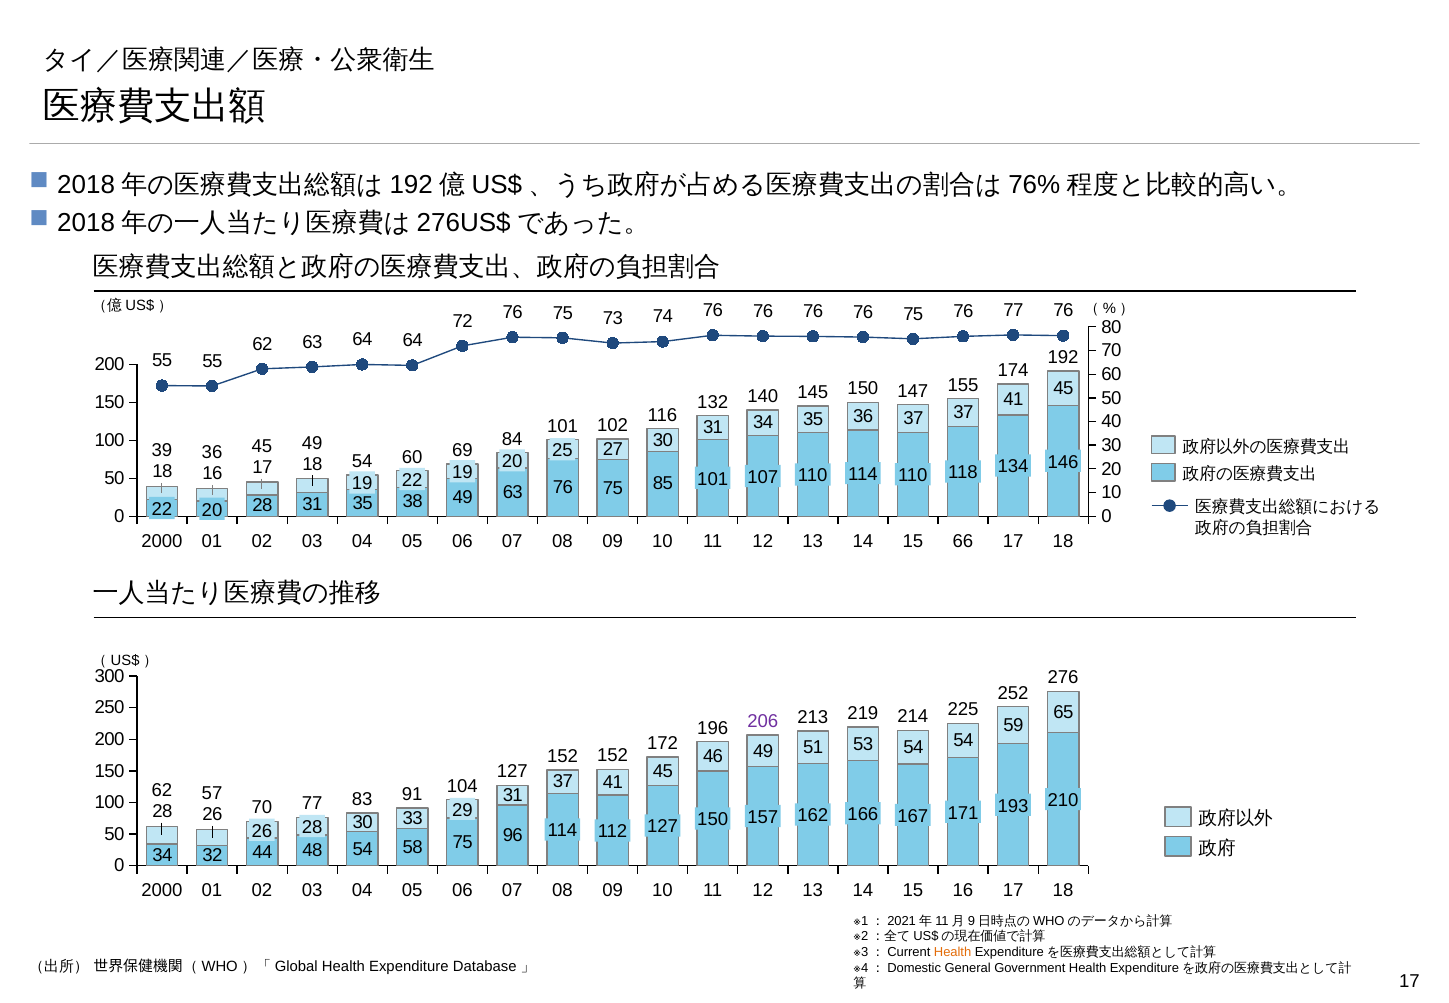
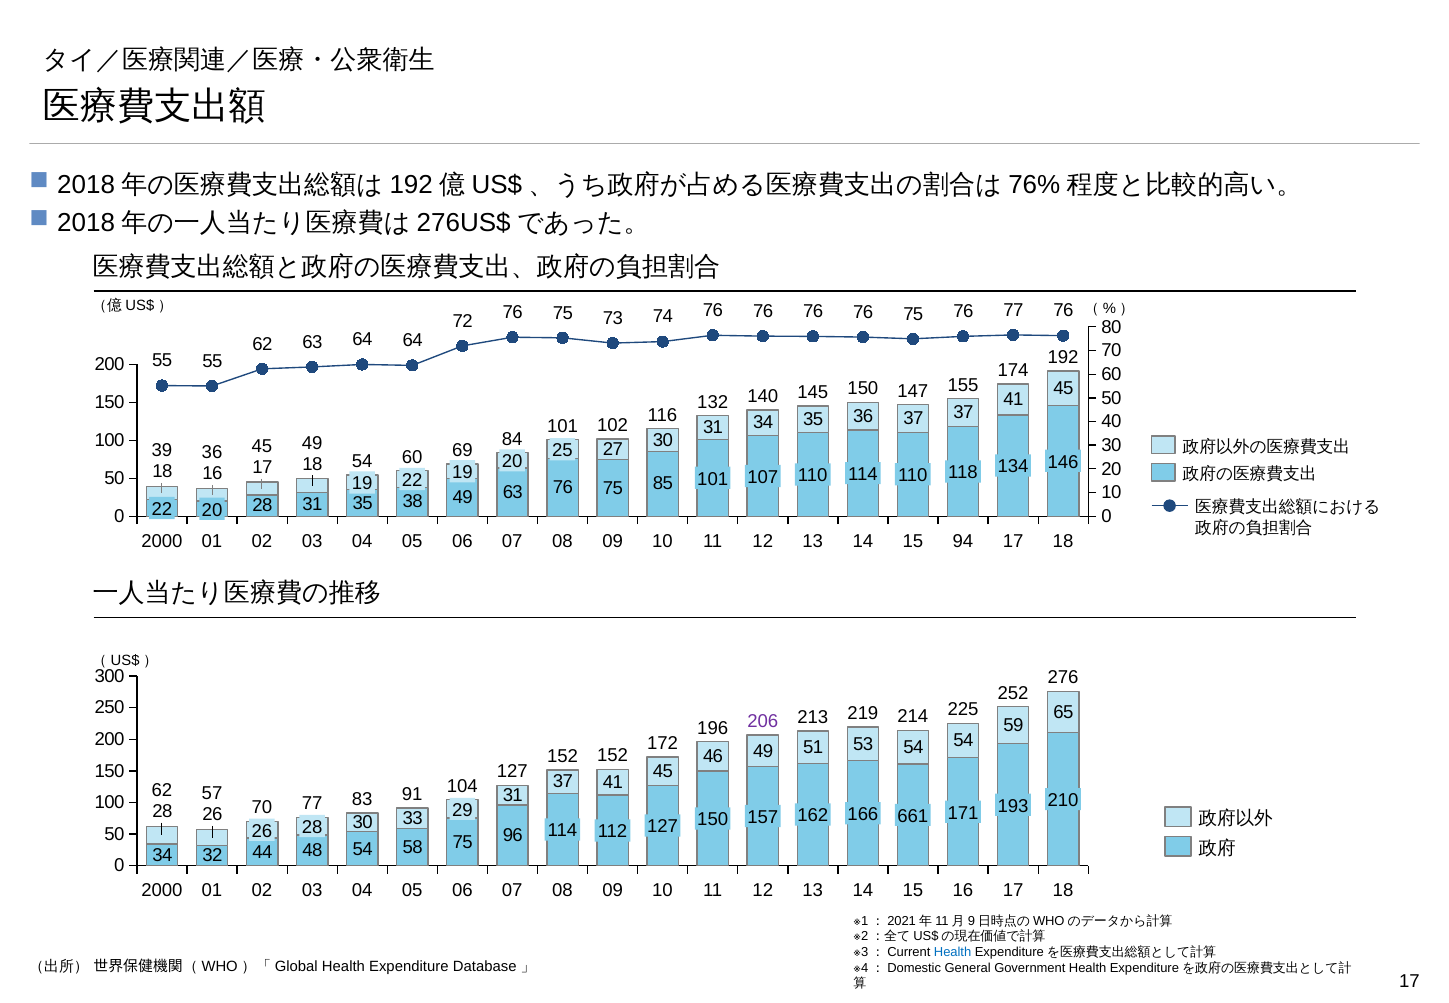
66: 66 -> 94 (963, 541)
167: 167 -> 661 (913, 816)
Health colour: orange -> blue (953, 952)
